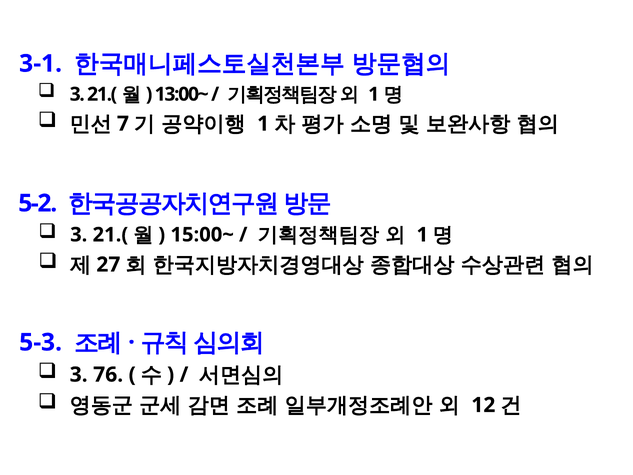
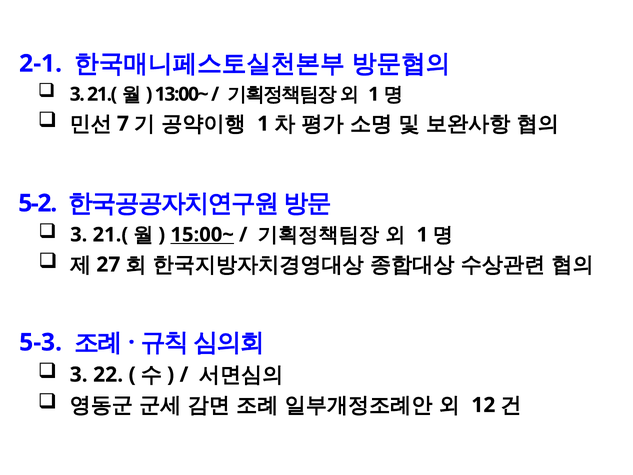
3-1: 3-1 -> 2-1 (41, 64)
15:00~ underline: none -> present (202, 235)
76: 76 -> 22 (108, 374)
